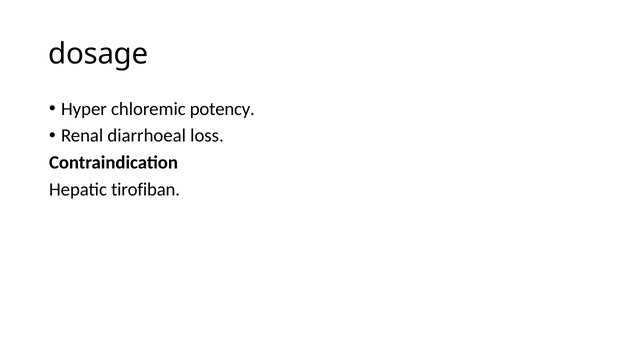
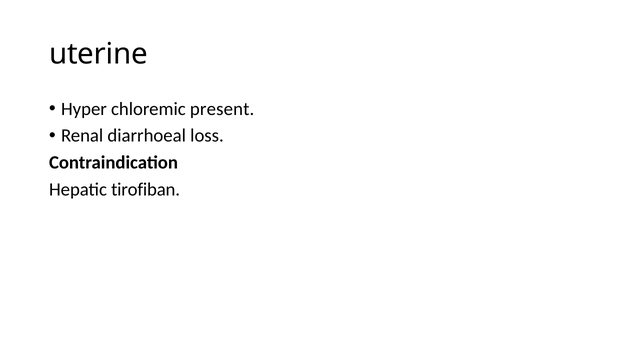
dosage: dosage -> uterine (98, 54)
potency: potency -> present (222, 109)
